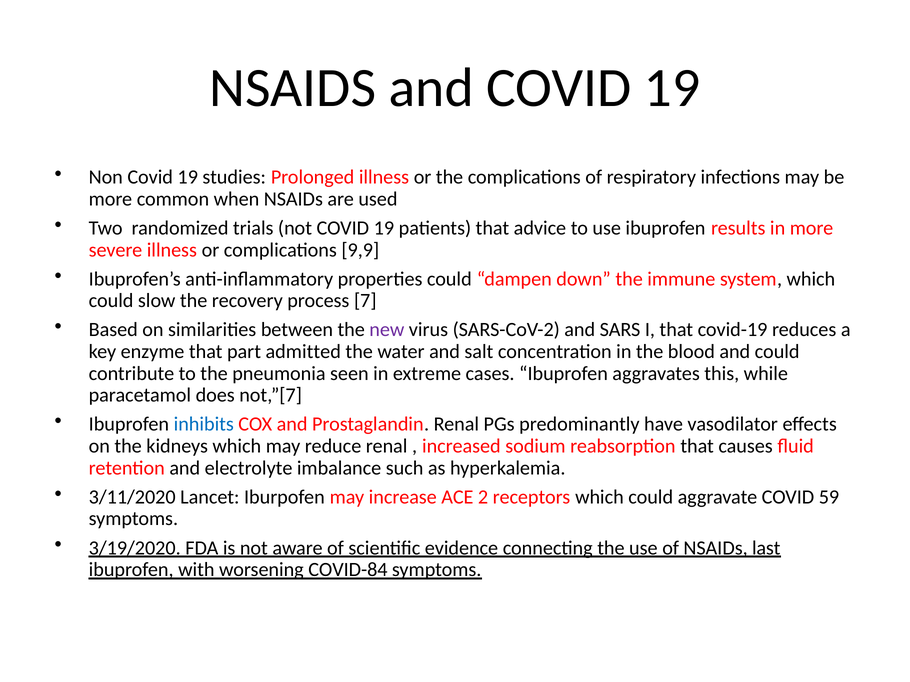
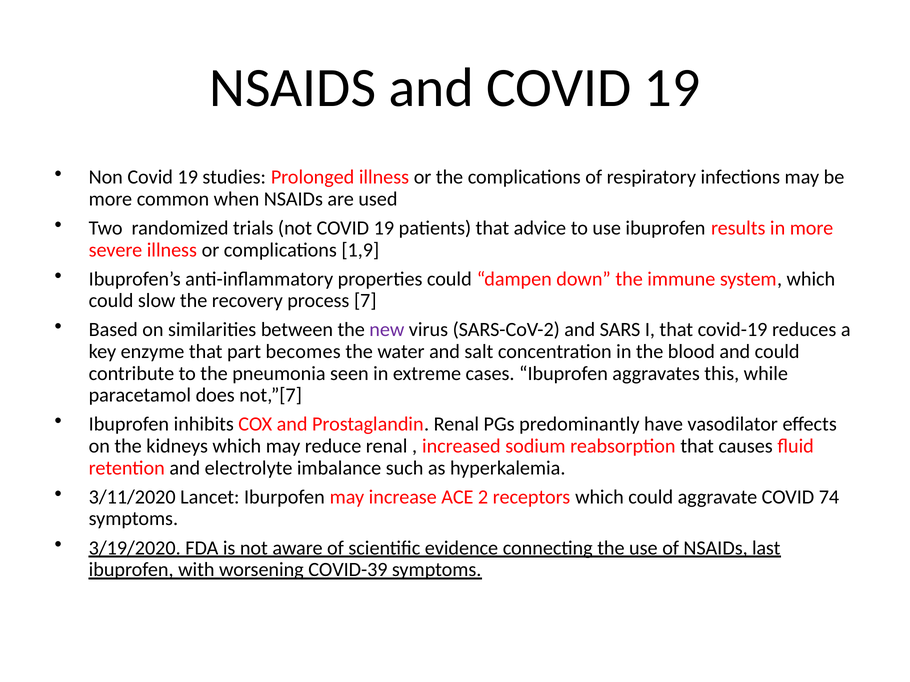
9,9: 9,9 -> 1,9 (360, 250)
admitted: admitted -> becomes (303, 352)
inhibits colour: blue -> black (204, 425)
59: 59 -> 74 (829, 497)
COVID-84: COVID-84 -> COVID-39 (348, 570)
